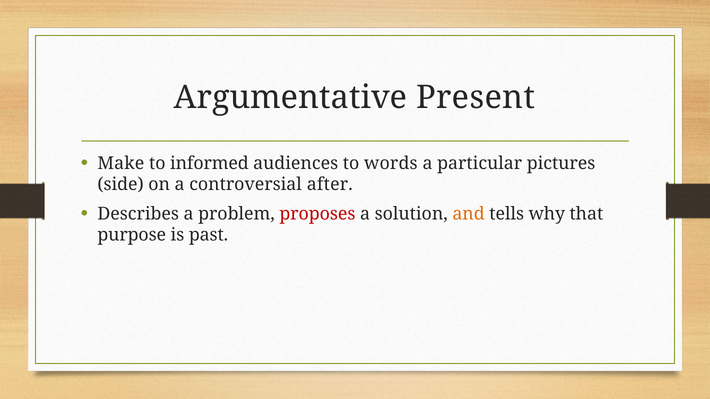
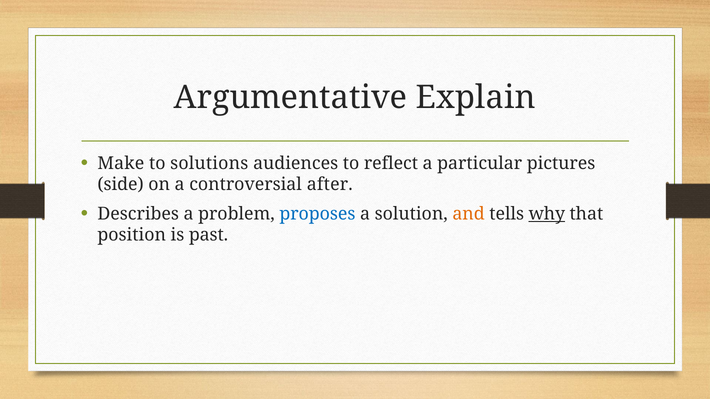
Present: Present -> Explain (476, 97)
informed: informed -> solutions (209, 163)
words: words -> reflect (391, 163)
proposes colour: red -> blue (317, 214)
why underline: none -> present (547, 214)
purpose: purpose -> position (132, 235)
